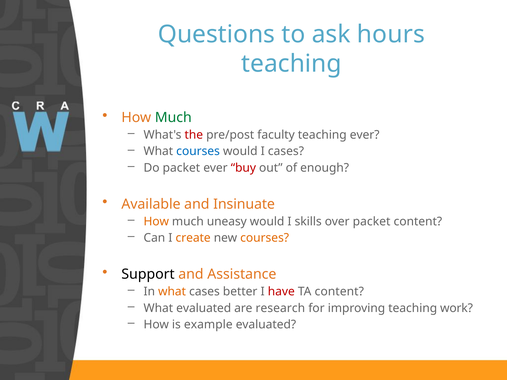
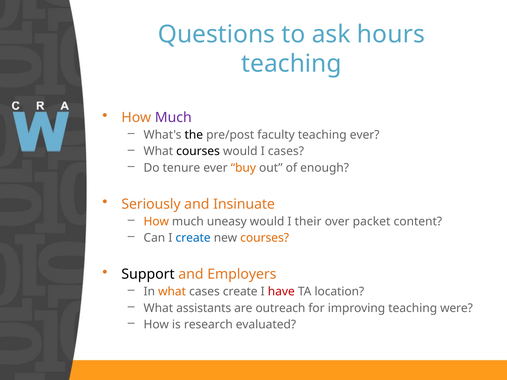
Much colour: green -> purple (173, 118)
the colour: red -> black (194, 135)
courses colour: blue -> black (198, 151)
Do packet: packet -> tenure (181, 168)
buy colour: red -> orange (243, 168)
Available: Available -> Seriously (151, 204)
skills: skills -> their (308, 222)
create colour: orange -> blue (193, 238)
Assistance: Assistance -> Employers (242, 274)
cases better: better -> create (240, 292)
TA content: content -> location (339, 292)
What evaluated: evaluated -> assistants (204, 308)
research: research -> outreach (280, 308)
work: work -> were (457, 308)
example: example -> research (208, 325)
